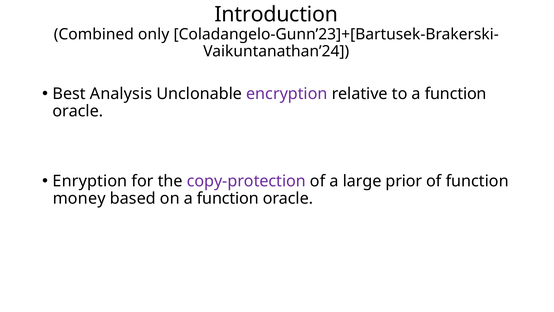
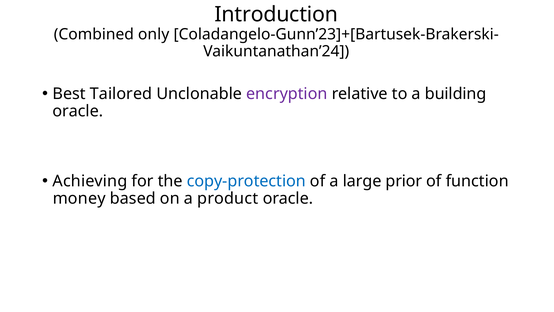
Analysis: Analysis -> Tailored (121, 94)
to a function: function -> building (456, 94)
Enryption: Enryption -> Achieving (90, 181)
copy-protection colour: purple -> blue (246, 181)
on a function: function -> product (228, 198)
